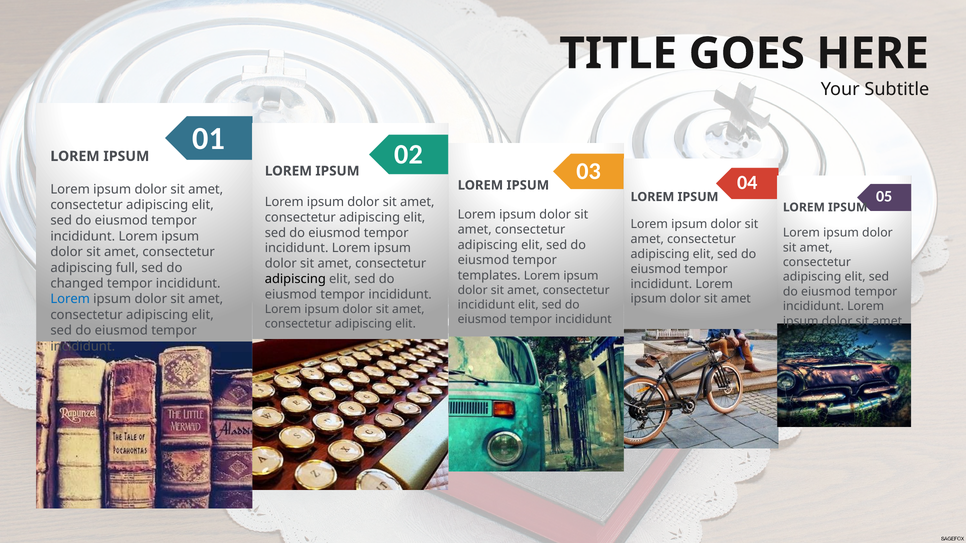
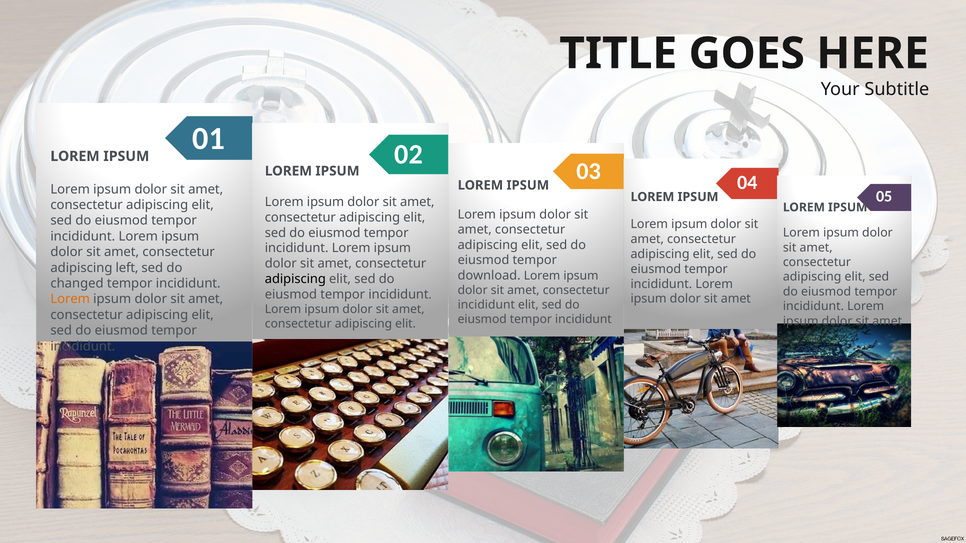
full: full -> left (127, 268)
templates: templates -> download (489, 276)
Lorem colour: blue -> orange (70, 299)
